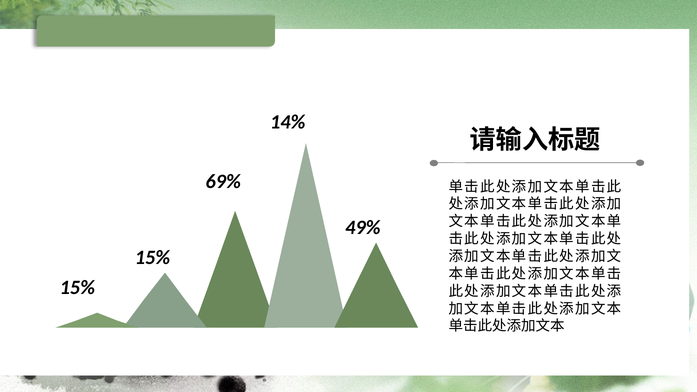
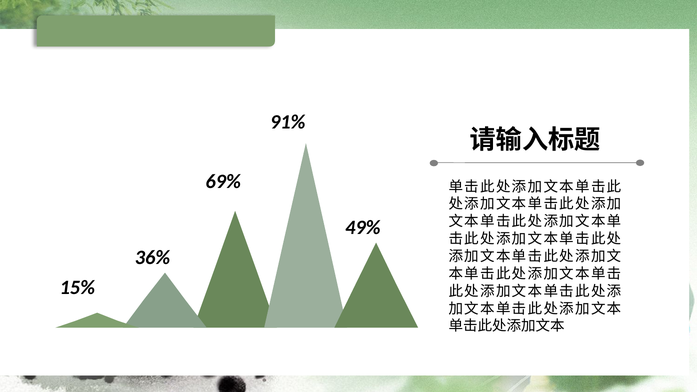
14%: 14% -> 91% (288, 122)
15%: 15% -> 36% (152, 258)
